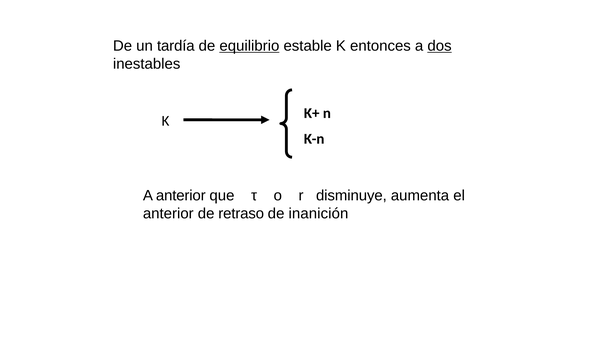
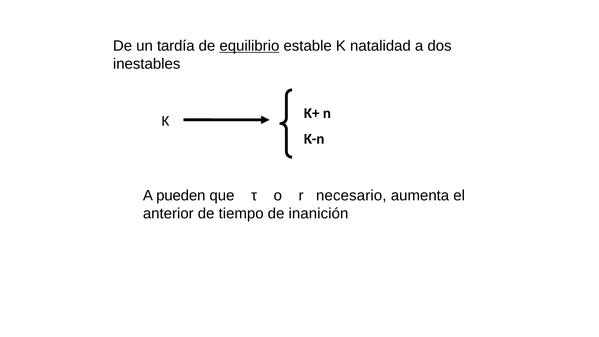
entonces: entonces -> natalidad (380, 46)
dos underline: present -> none (440, 46)
A anterior: anterior -> pueden (181, 196)
disminuye: disminuye -> necesario (351, 196)
retraso: retraso -> tiempo (241, 214)
